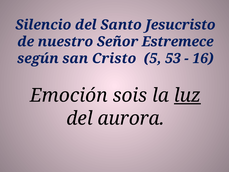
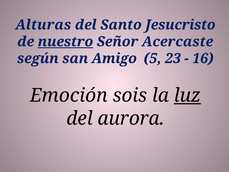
Silencio: Silencio -> Alturas (43, 25)
nuestro underline: none -> present (65, 42)
Estremece: Estremece -> Acercaste (177, 42)
Cristo: Cristo -> Amigo (114, 58)
53: 53 -> 23 (173, 58)
